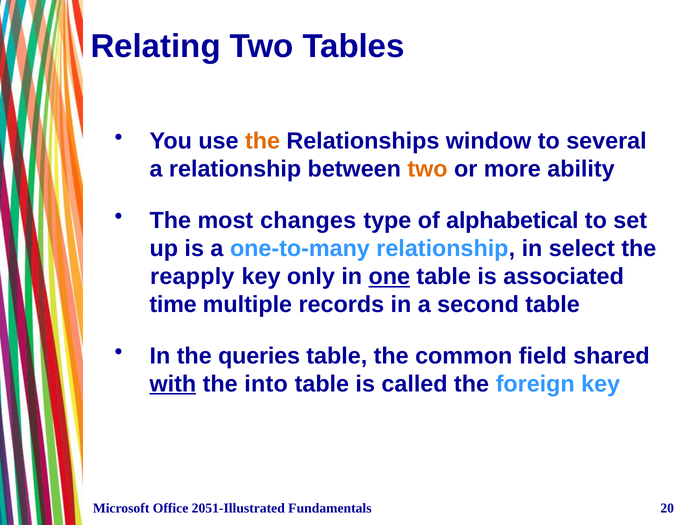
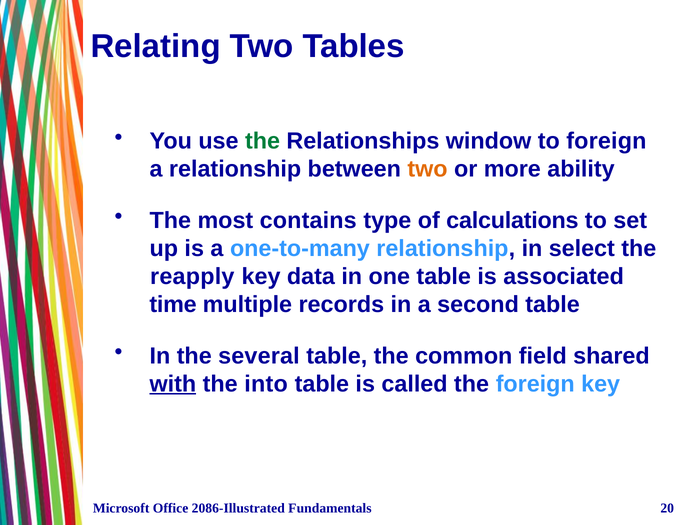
the colour: orange -> green (263, 141)
to several: several -> foreign (606, 141)
changes: changes -> contains (308, 221)
alphabetical: alphabetical -> calculations (512, 221)
only: only -> data (311, 277)
one underline: present -> none (389, 277)
queries: queries -> several (259, 356)
2051-Illustrated: 2051-Illustrated -> 2086-Illustrated (238, 508)
